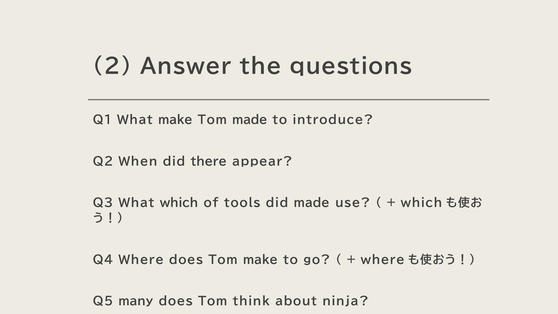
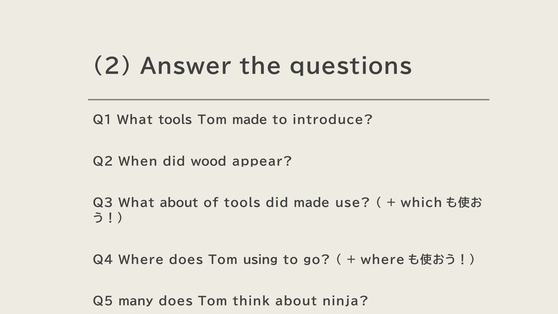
What make: make -> tools (175, 120)
there: there -> wood (209, 162)
What which: which -> about (179, 203)
Tom make: make -> using (260, 260)
